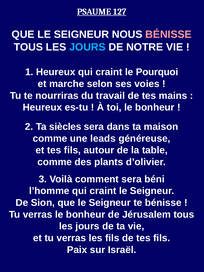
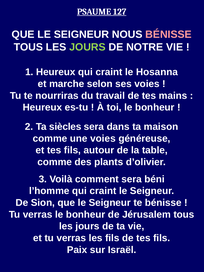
JOURS colour: light blue -> light green (87, 47)
Pourquoi: Pourquoi -> Hosanna (157, 72)
une leads: leads -> voies (103, 138)
